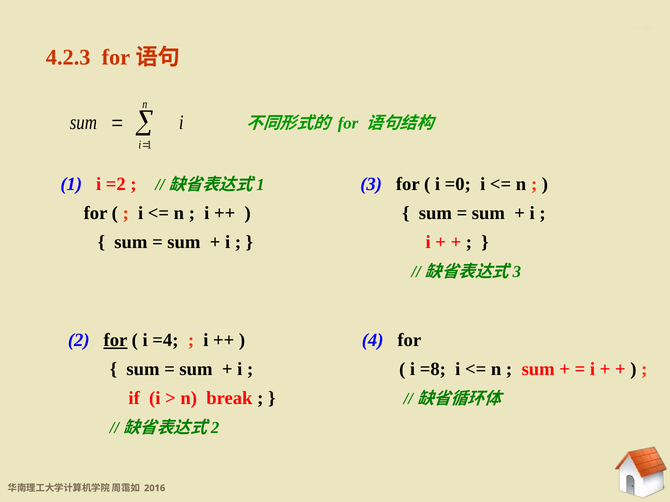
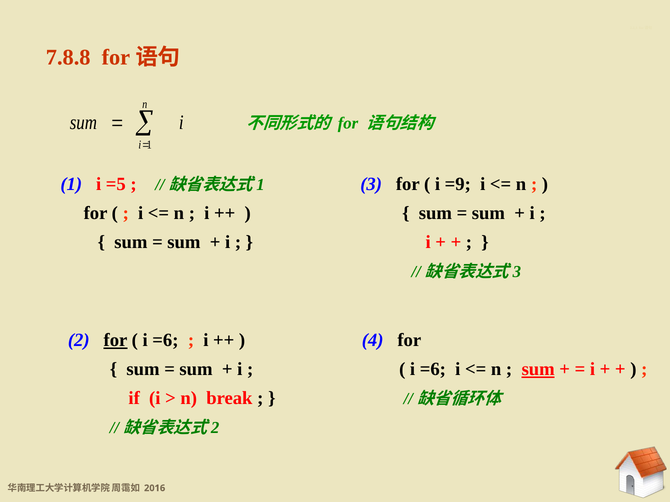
4.2.3: 4.2.3 -> 7.8.8 (68, 57)
=2: =2 -> =5 (116, 184)
=0: =0 -> =9 (458, 184)
=4: =4 -> =6 (165, 341)
=8: =8 -> =6 (433, 370)
sum underline: none -> present (538, 370)
